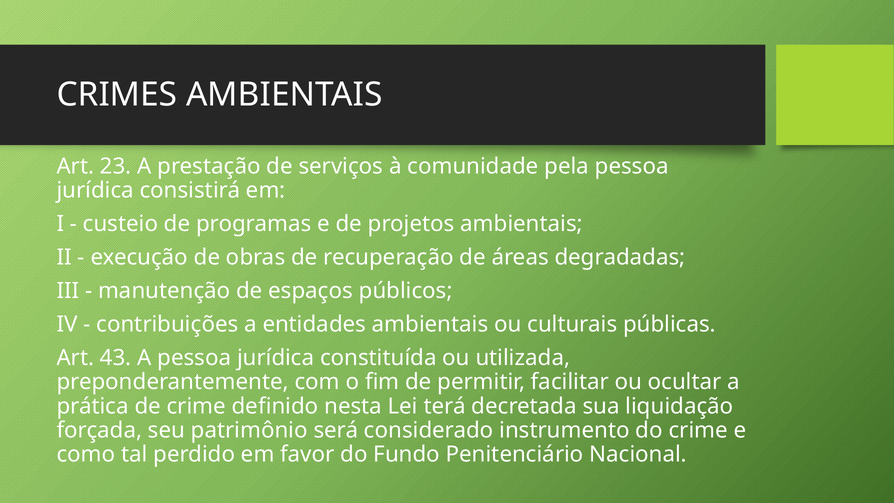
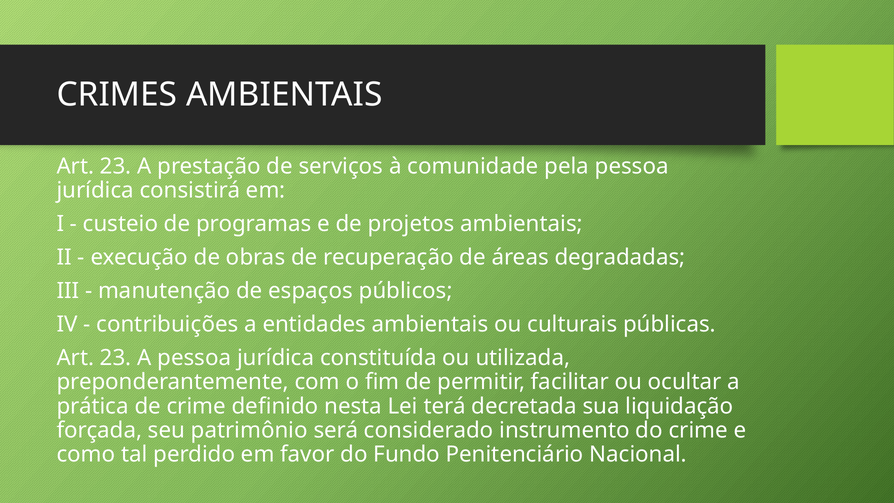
43: 43 -> 23 (116, 358)
